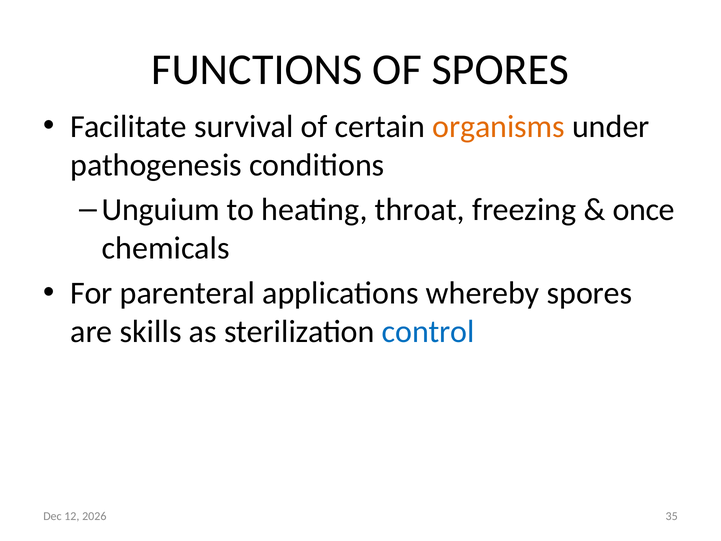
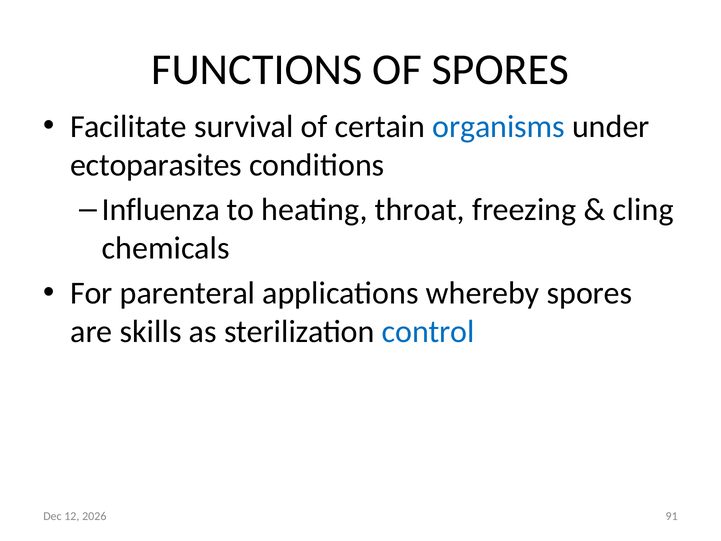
organisms colour: orange -> blue (499, 126)
pathogenesis: pathogenesis -> ectoparasites (156, 165)
Unguium: Unguium -> Influenza (161, 210)
once: once -> cling (643, 210)
35: 35 -> 91 (672, 516)
